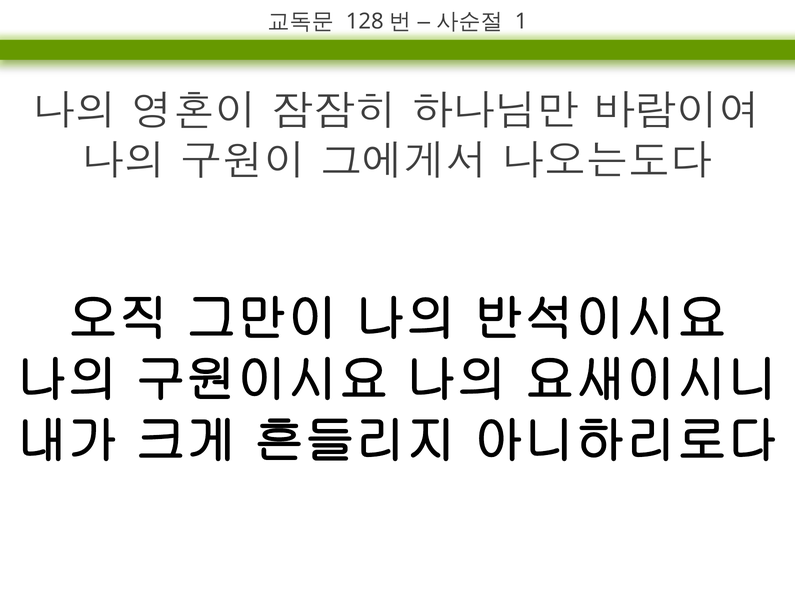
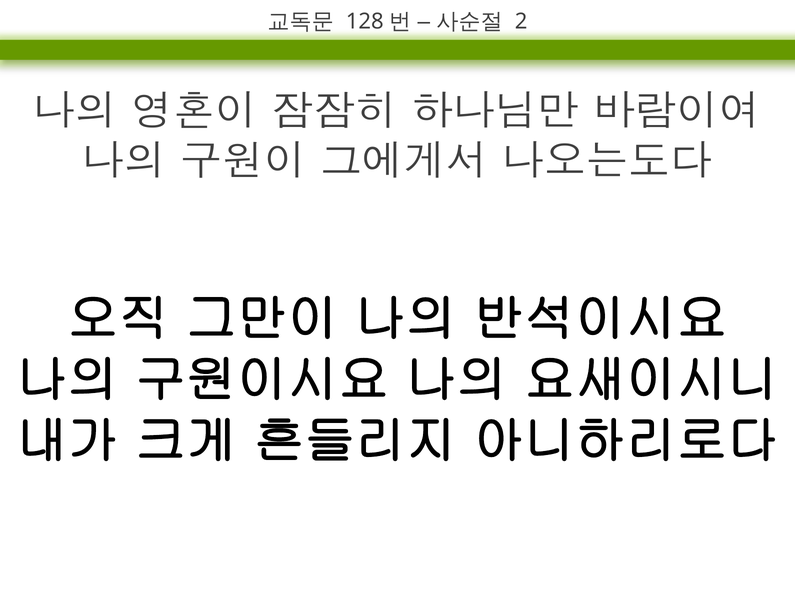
1: 1 -> 2 (521, 21)
